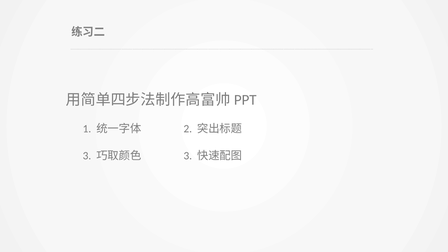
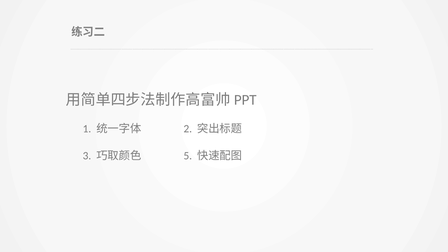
3: 3 -> 5 (188, 156)
